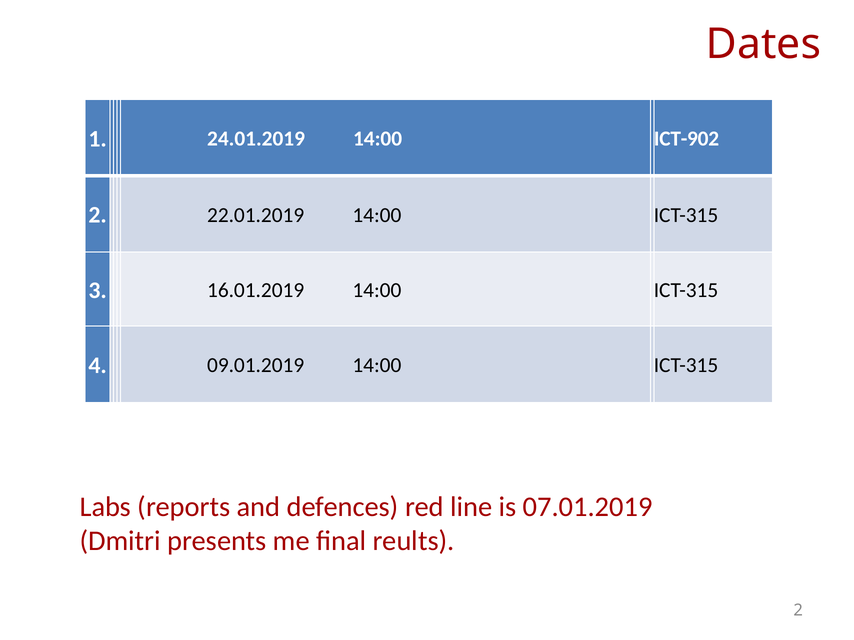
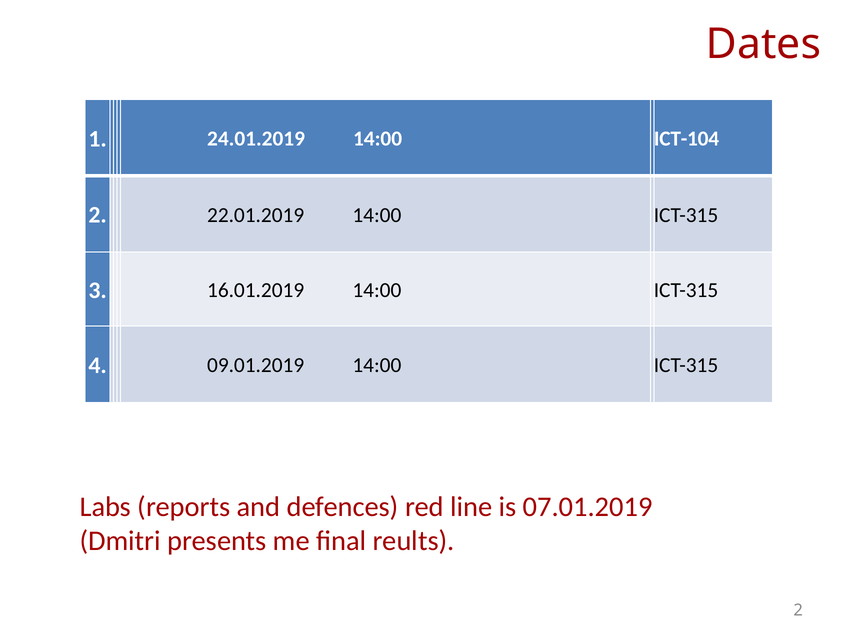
ICT-902: ICT-902 -> ICT-104 (686, 139)
